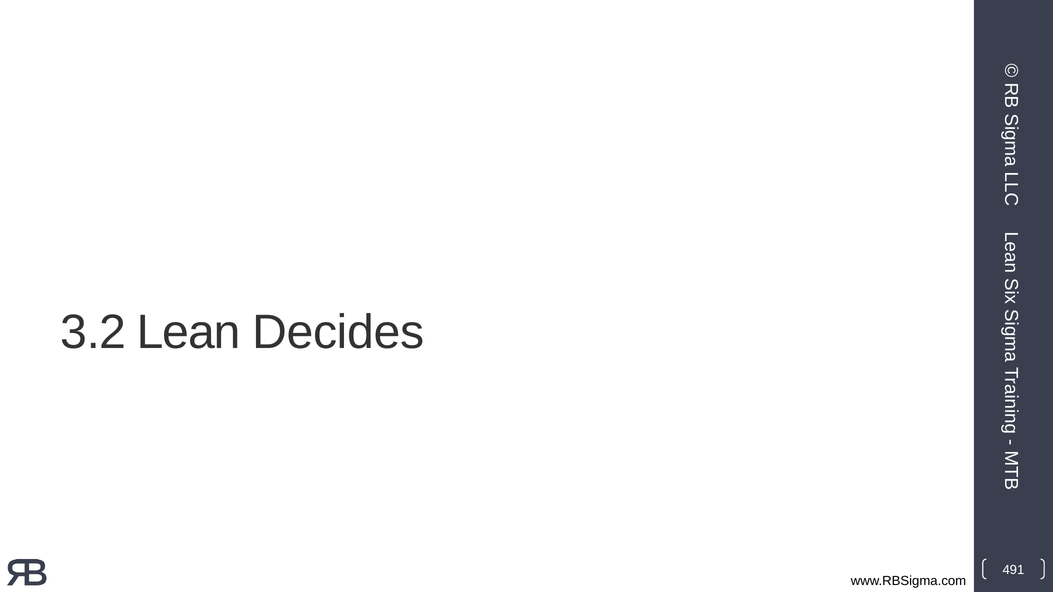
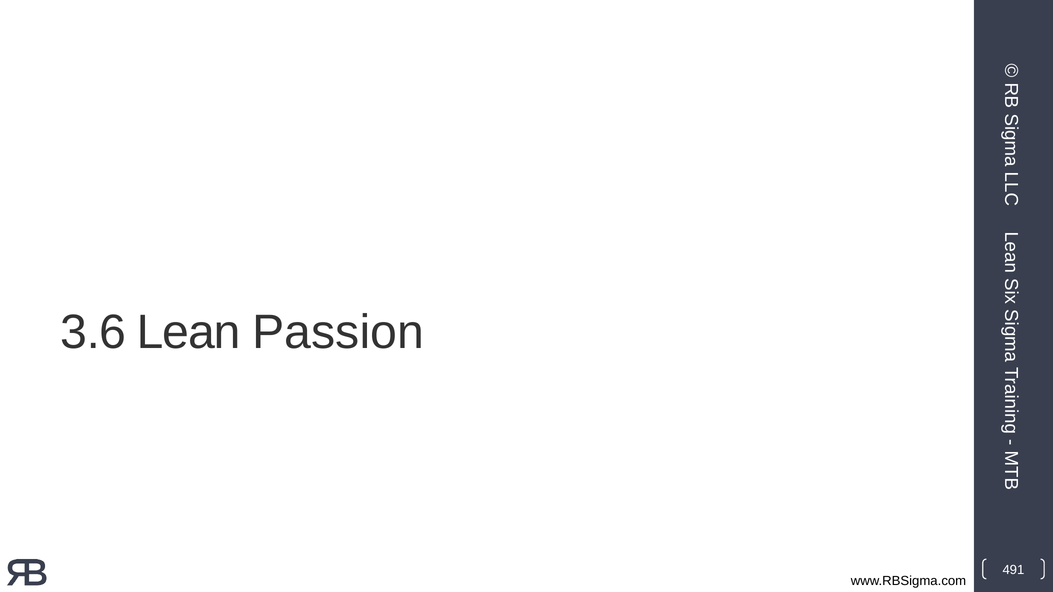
3.2: 3.2 -> 3.6 (93, 333)
Decides: Decides -> Passion (338, 333)
